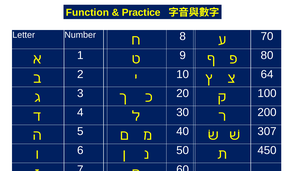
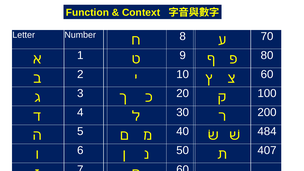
Practice: Practice -> Context (141, 13)
64: 64 -> 60 (267, 74)
307: 307 -> 484 (267, 132)
450: 450 -> 407 (267, 151)
